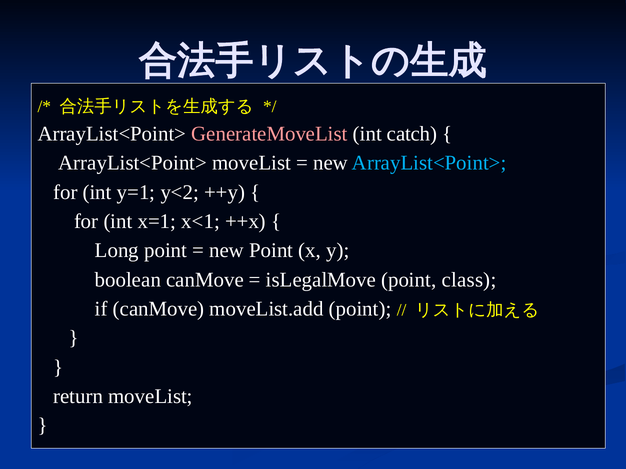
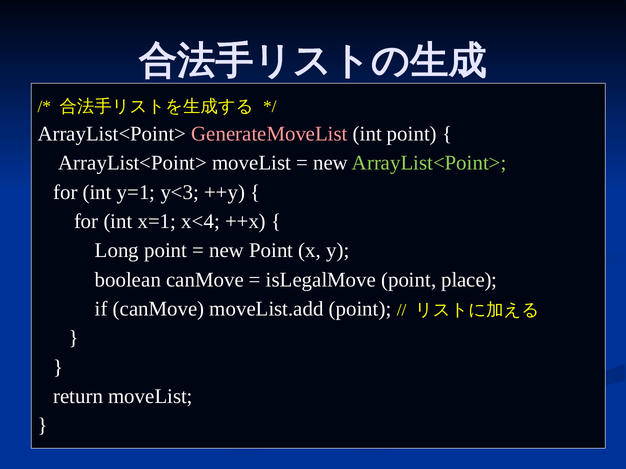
int catch: catch -> point (412, 134)
ArrayList<Point> colour: light blue -> light green (429, 163)
y<2: y<2 -> y<3 (180, 192)
x<1: x<1 -> x<4 (201, 222)
class: class -> place (469, 280)
